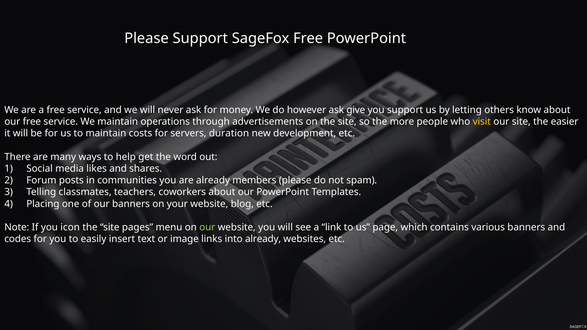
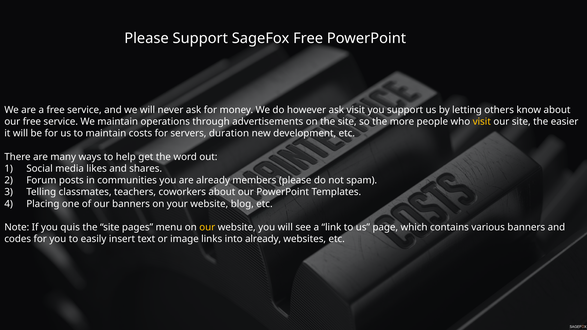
ask give: give -> visit (356, 110)
icon: icon -> quis (70, 227)
our colour: light green -> yellow (207, 227)
